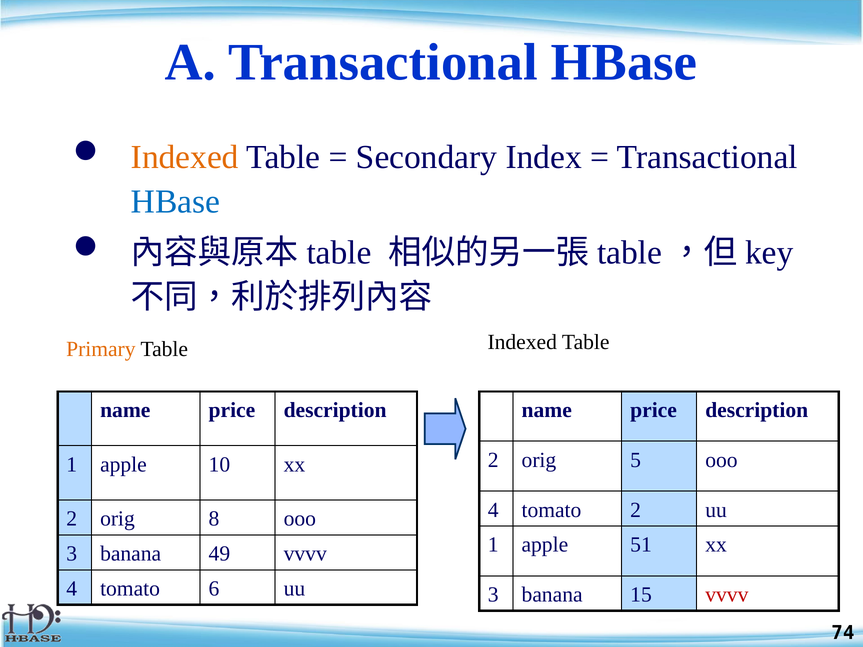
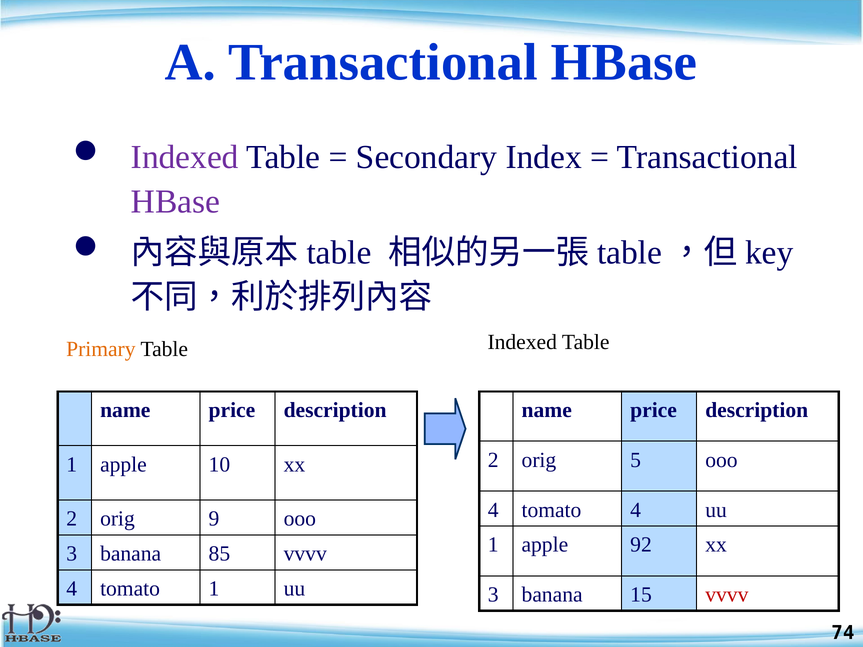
Indexed colour: orange -> purple (185, 157)
HBase colour: blue -> purple (176, 202)
tomato 2: 2 -> 4 (636, 510)
8: 8 -> 9 (214, 519)
51: 51 -> 92 (641, 545)
49: 49 -> 85 (219, 554)
tomato 6: 6 -> 1 (214, 589)
